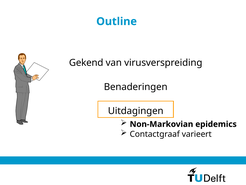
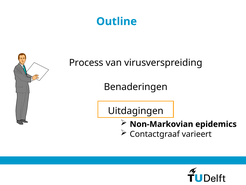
Gekend: Gekend -> Process (86, 63)
